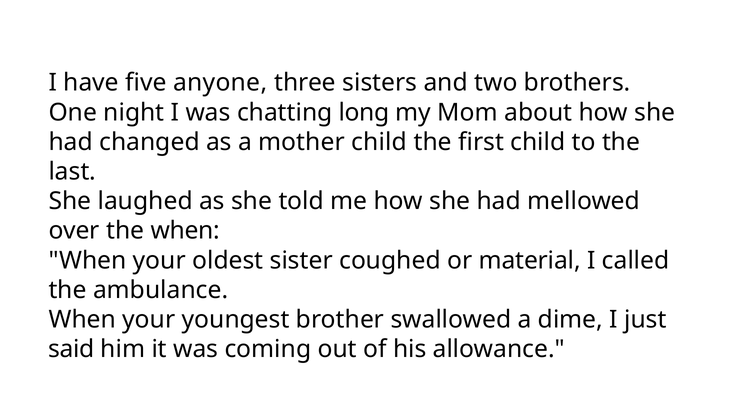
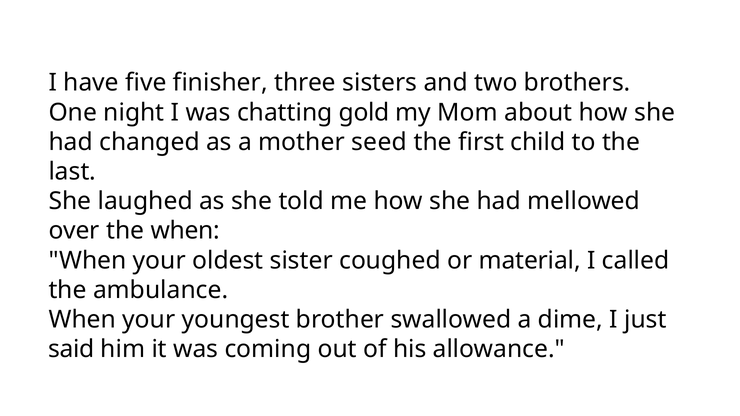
anyone: anyone -> finisher (220, 83)
long: long -> gold (364, 113)
mother child: child -> seed (379, 142)
